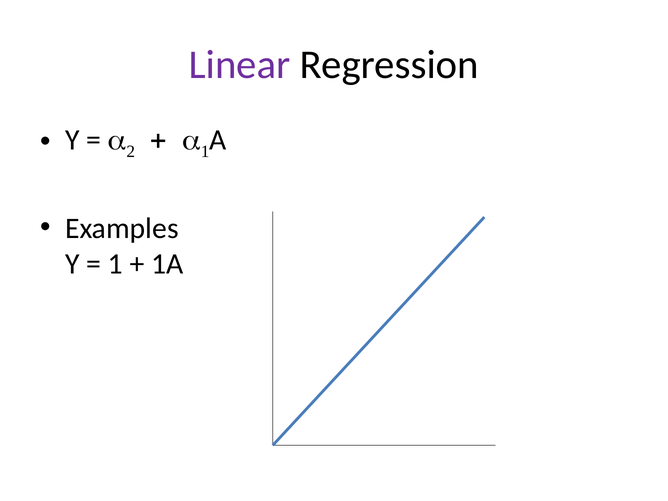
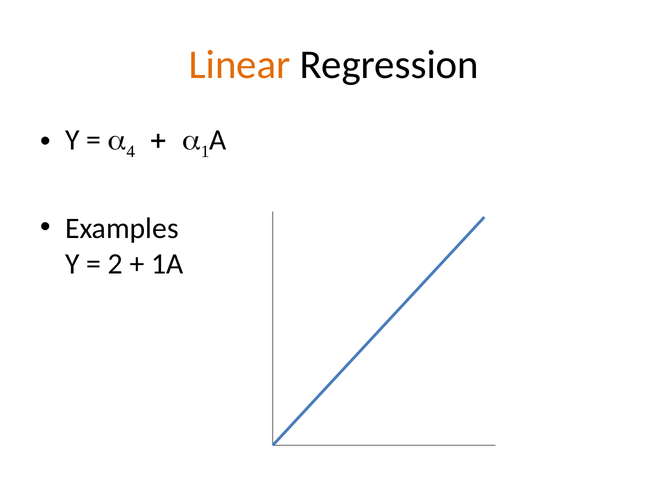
Linear colour: purple -> orange (240, 65)
2: 2 -> 4 (131, 152)
1: 1 -> 2 (115, 264)
